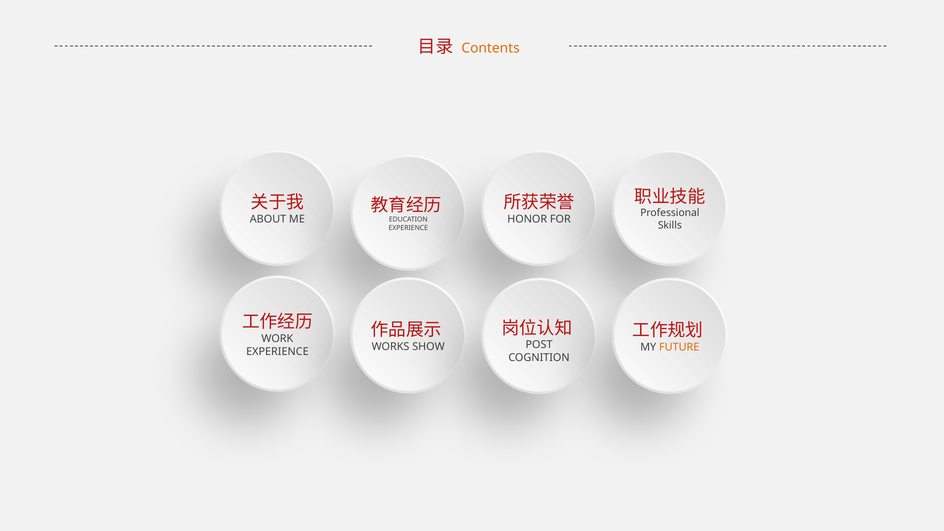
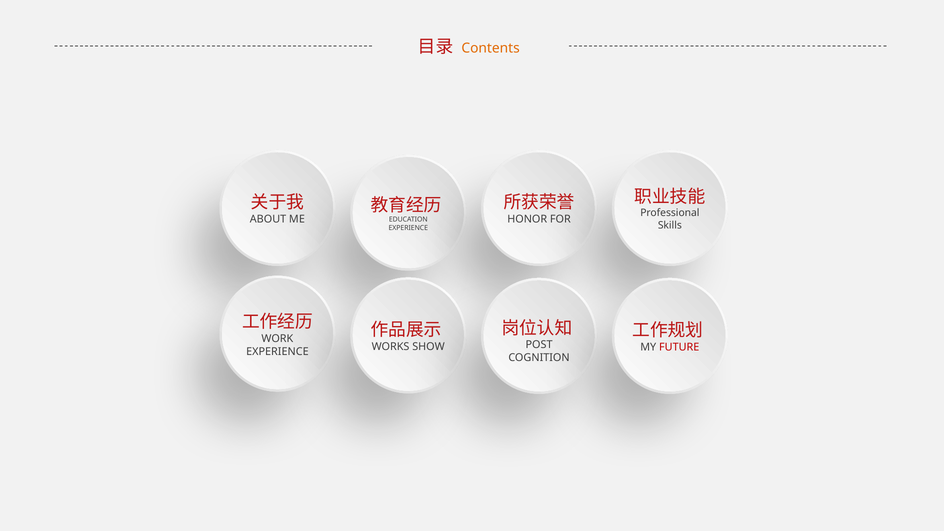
FUTURE colour: orange -> red (679, 347)
